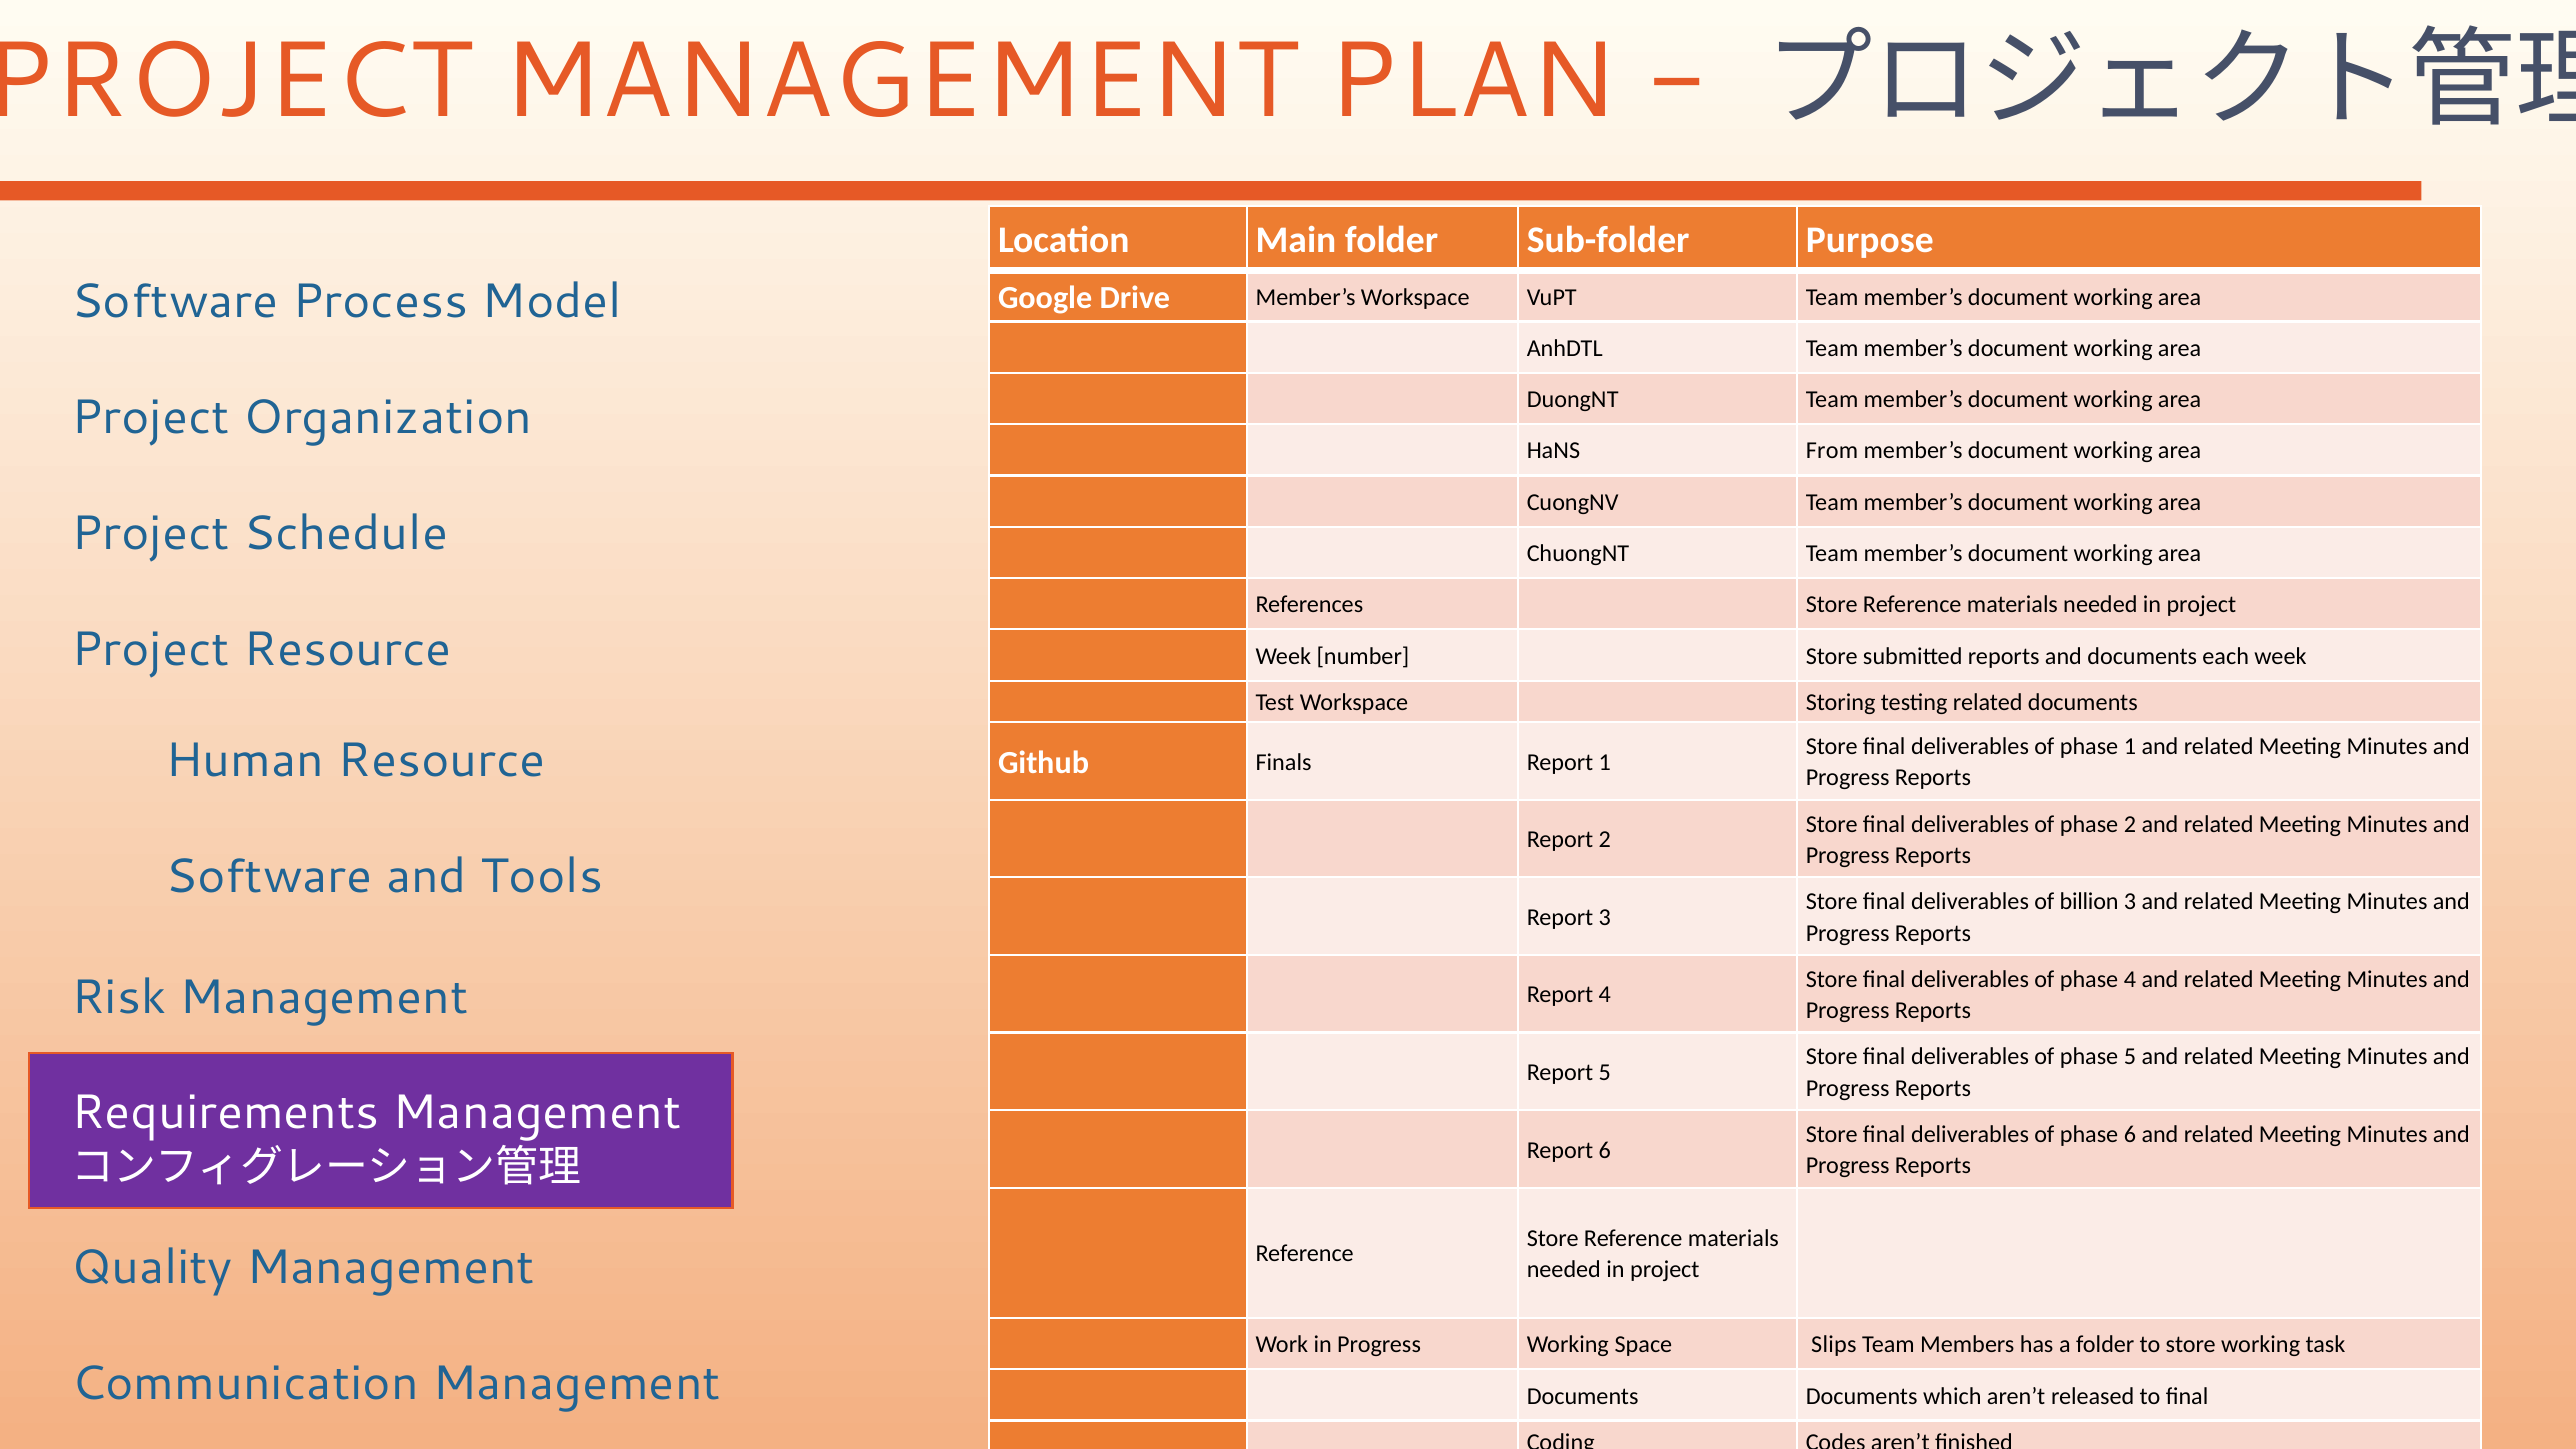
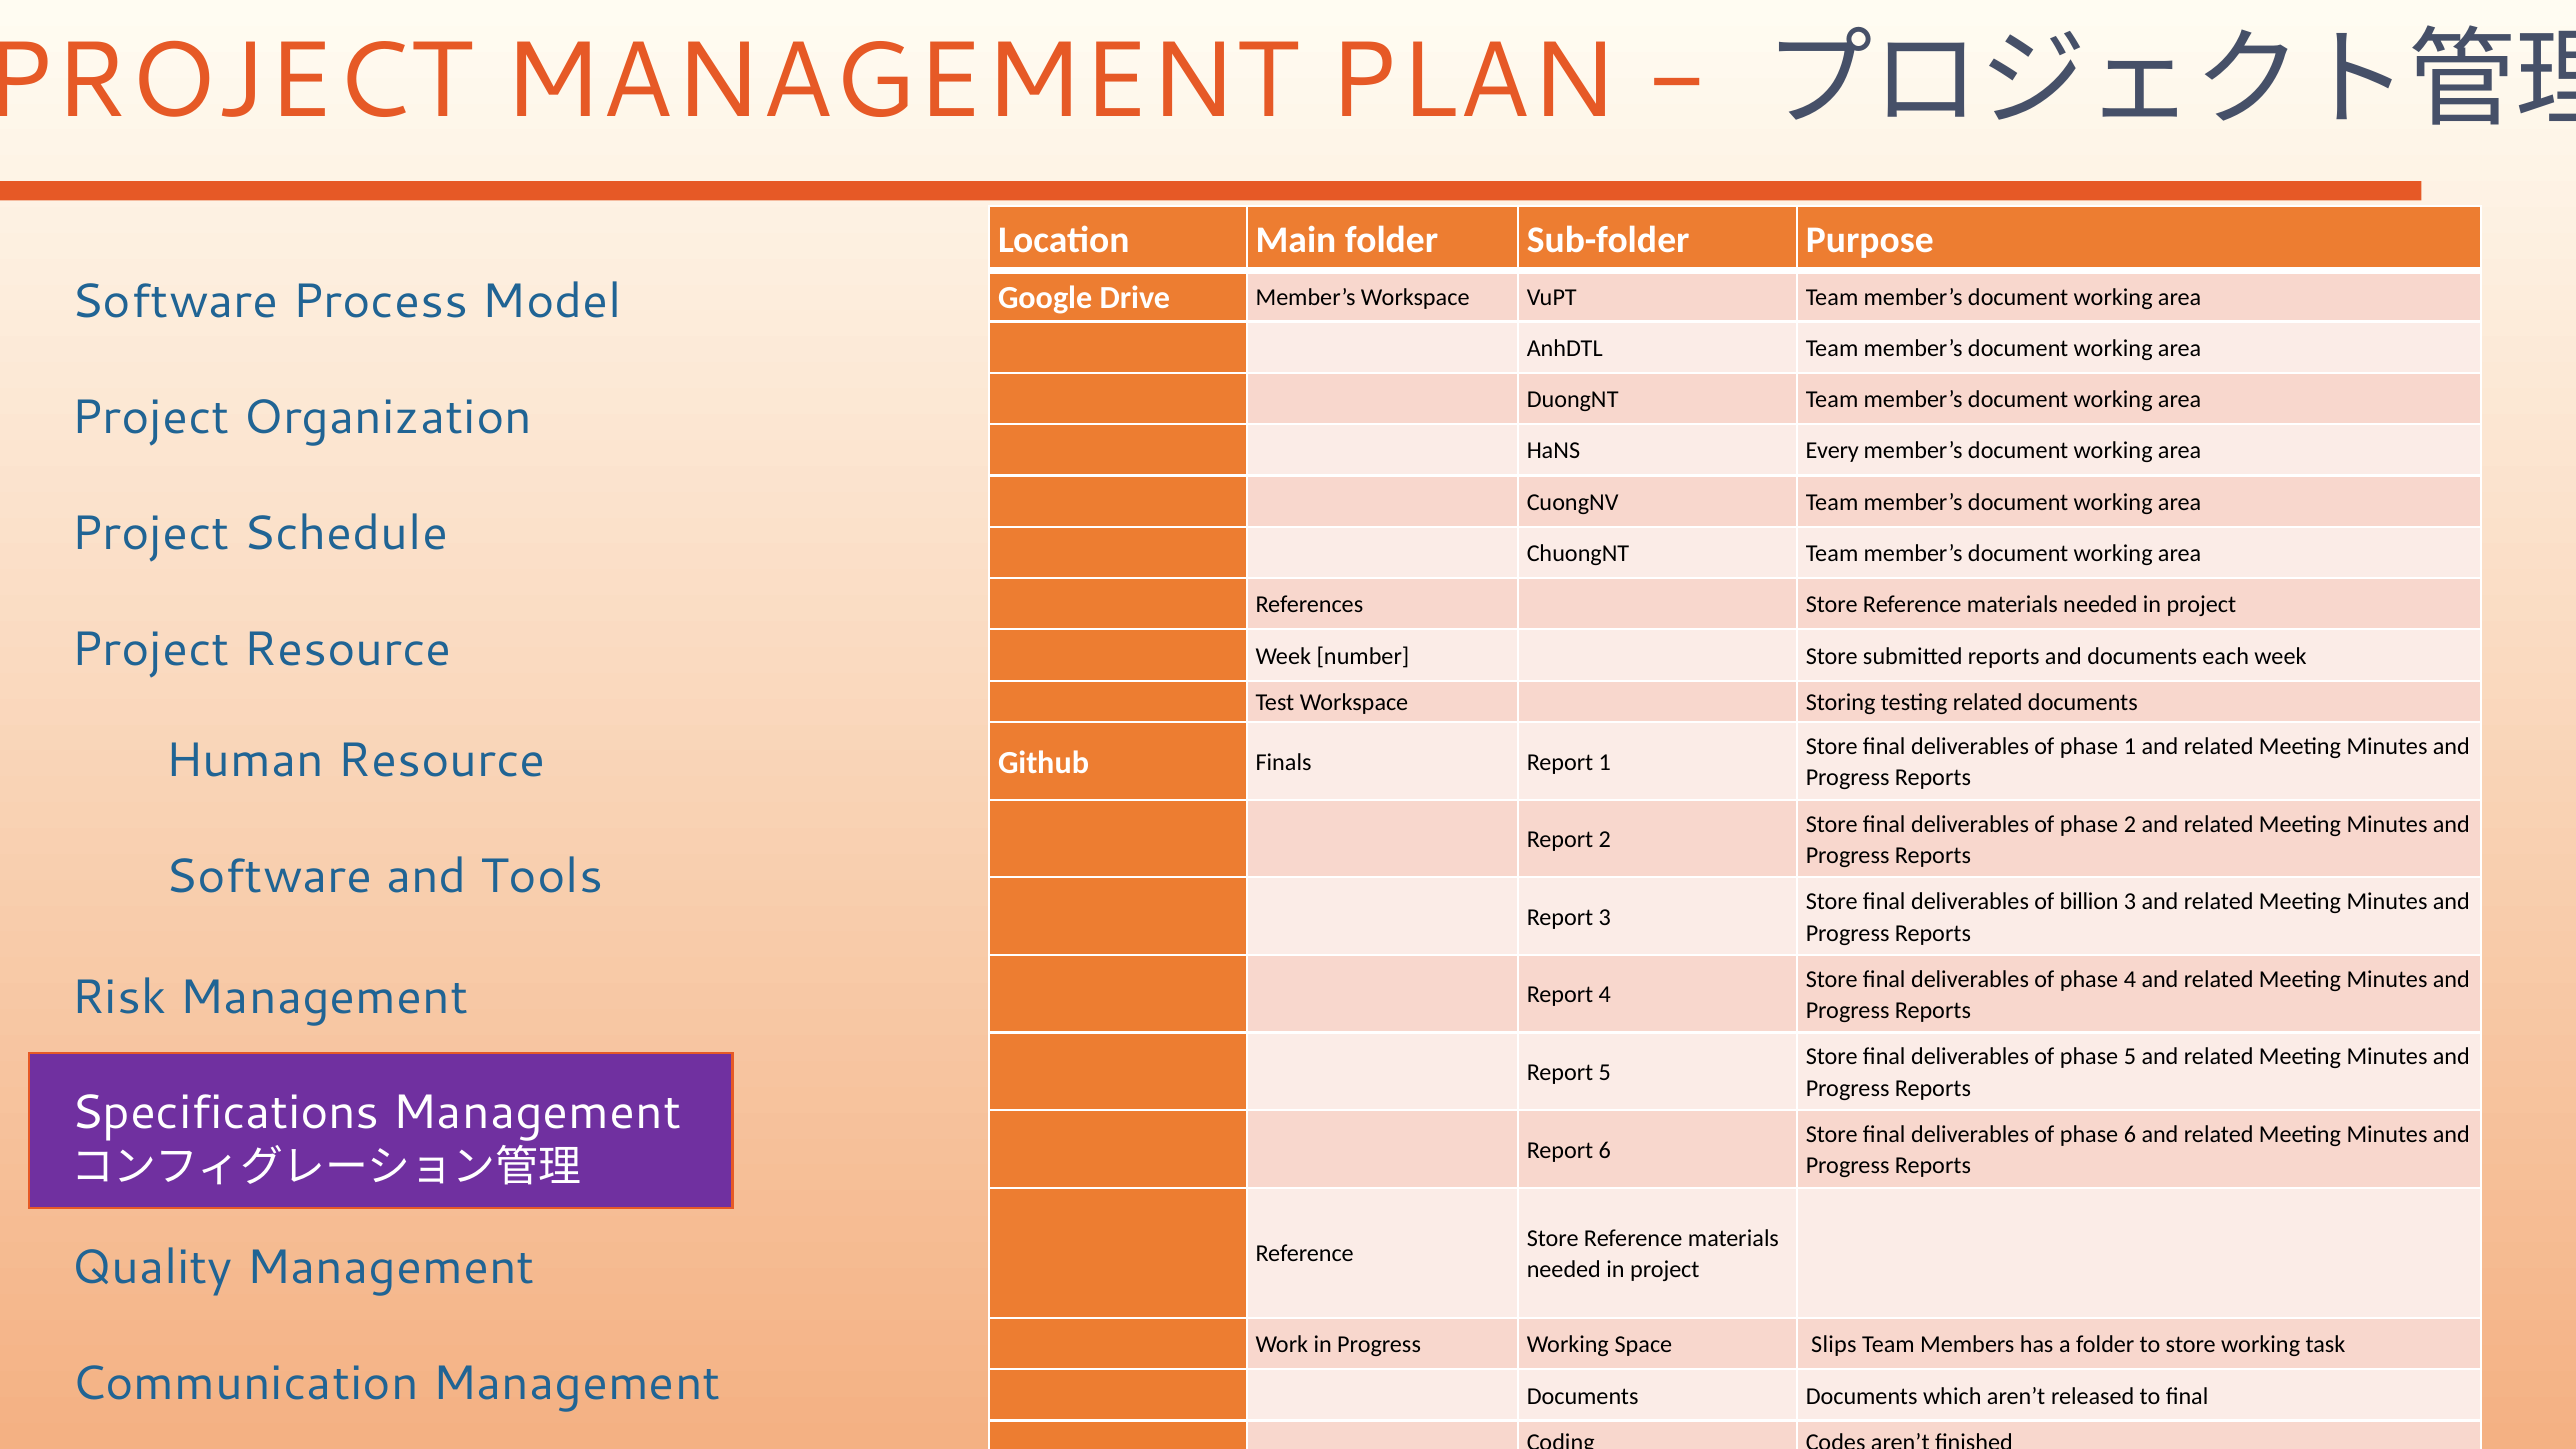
From: From -> Every (1832, 451)
Requirements: Requirements -> Specifications (225, 1113)
